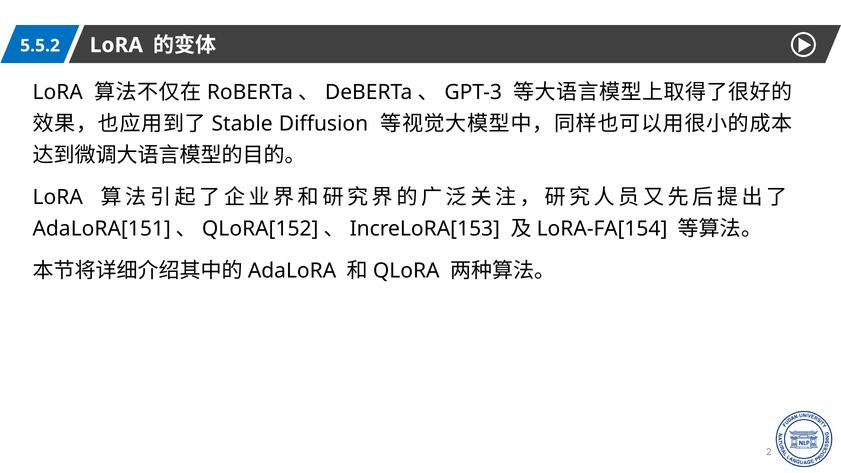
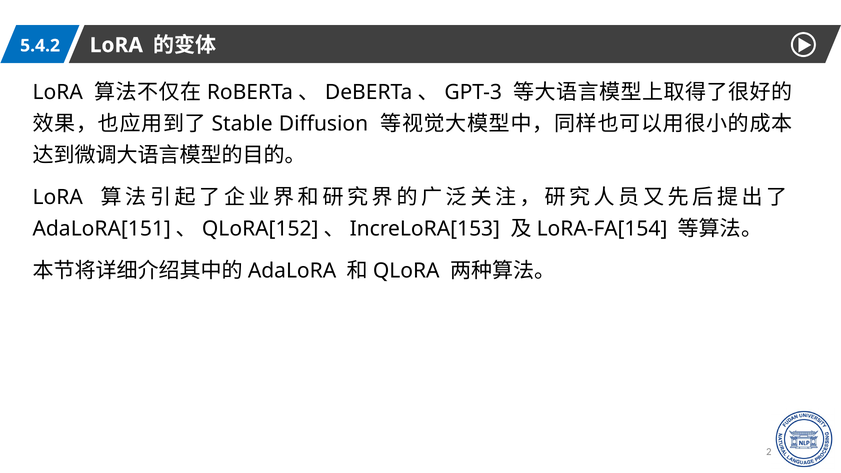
5.5.2: 5.5.2 -> 5.4.2 (40, 46)
